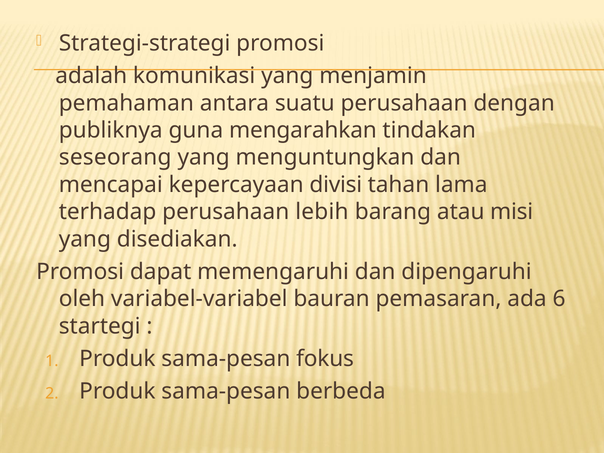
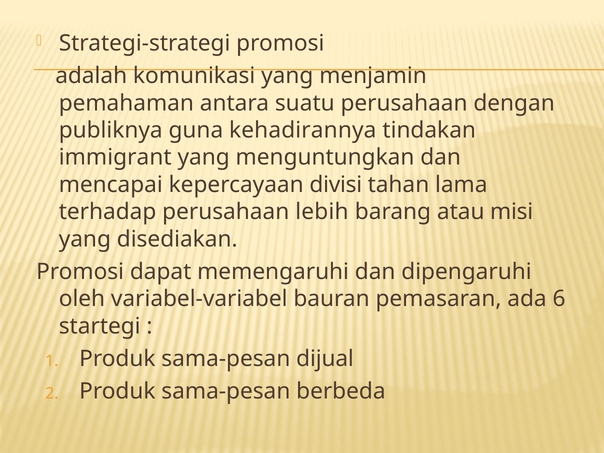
mengarahkan: mengarahkan -> kehadirannya (303, 130)
seseorang: seseorang -> immigrant (115, 158)
fokus: fokus -> dijual (325, 359)
